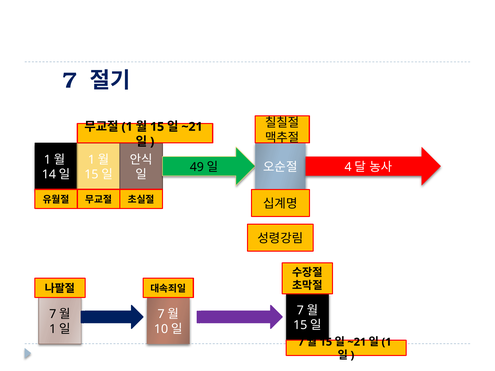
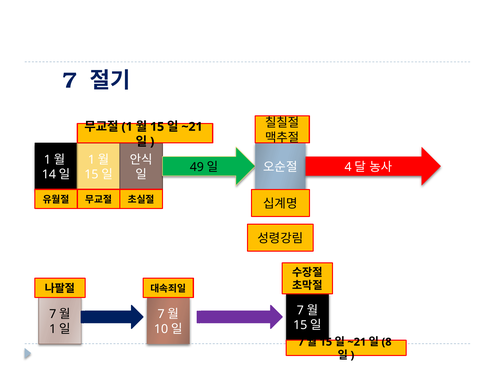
1: 1 -> 8 (387, 342)
